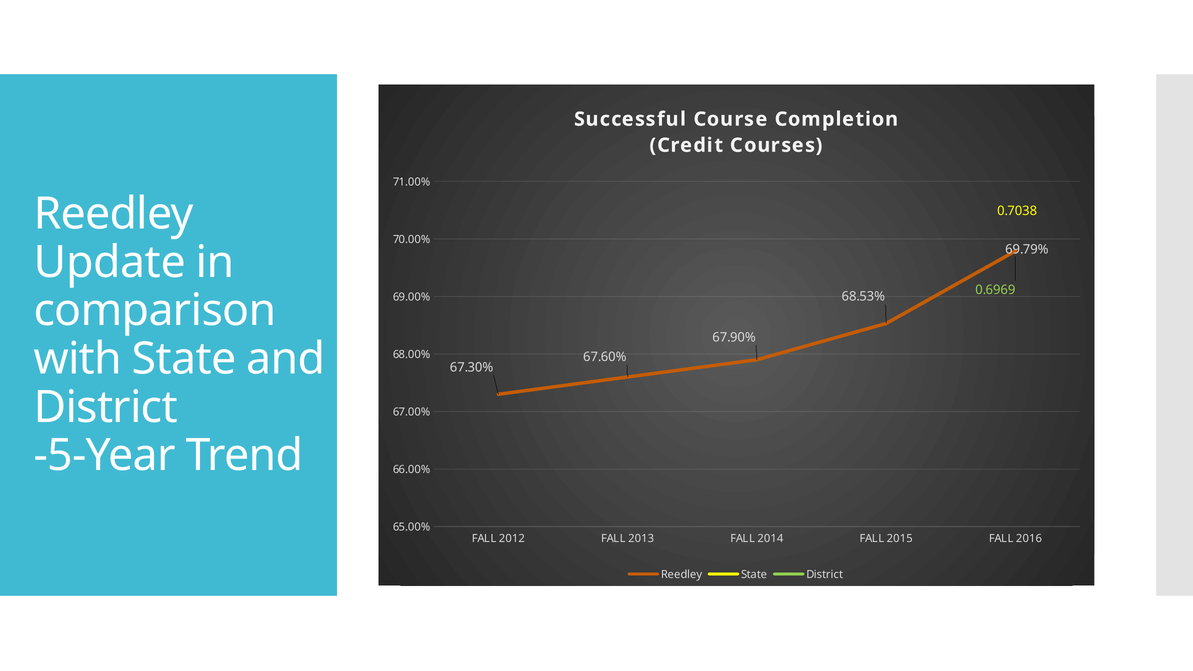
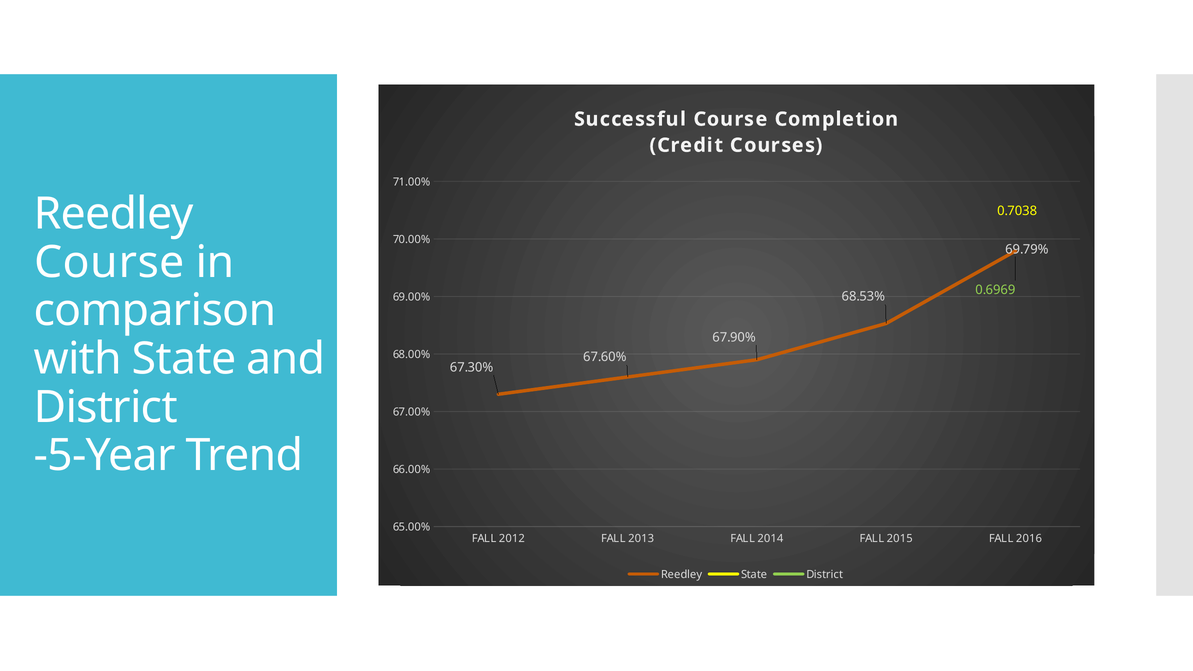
Update: Update -> Course (109, 262)
